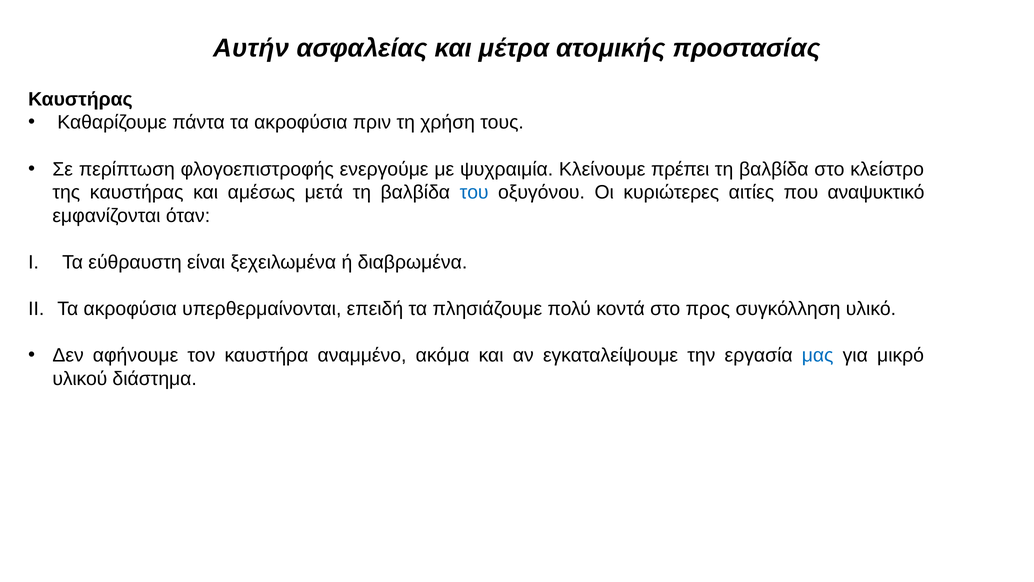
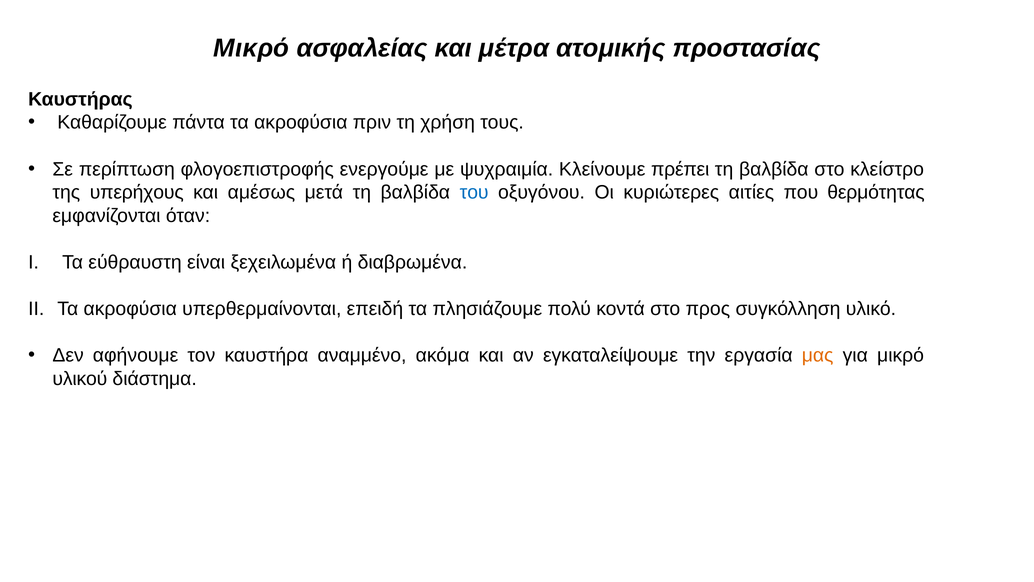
Αυτήν: Αυτήν -> Μικρό (251, 48)
της καυστήρας: καυστήρας -> υπερήχους (137, 192)
αναψυκτικό: αναψυκτικό -> θερμότητας (876, 192)
μας colour: blue -> orange (818, 355)
